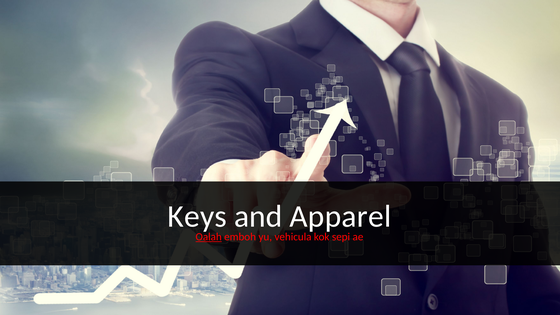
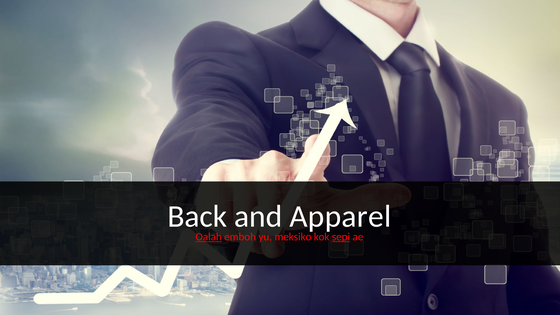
Keys: Keys -> Back (197, 216)
vehicula: vehicula -> meksiko (293, 237)
sepi underline: none -> present (341, 237)
